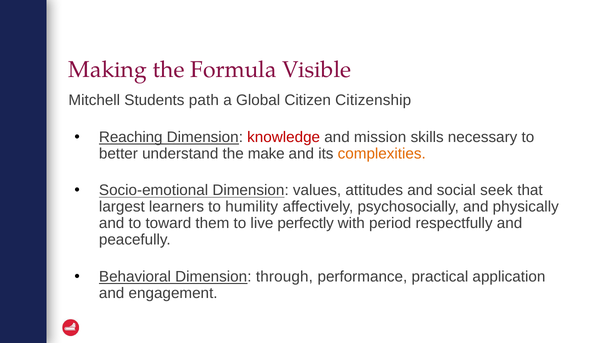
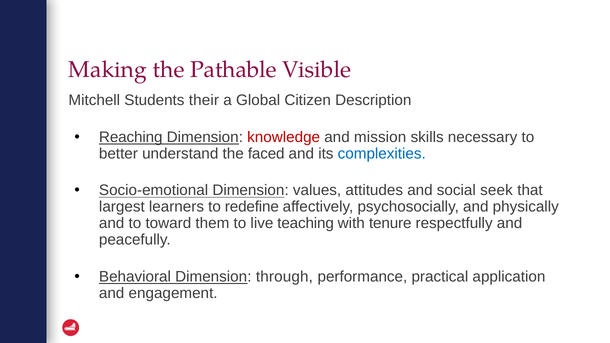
Formula: Formula -> Pathable (234, 70)
path: path -> their (204, 100)
Citizenship: Citizenship -> Description (373, 100)
make: make -> faced (266, 154)
complexities colour: orange -> blue (382, 154)
humility: humility -> redefine (252, 207)
perfectly: perfectly -> teaching (306, 223)
period: period -> tenure (390, 223)
